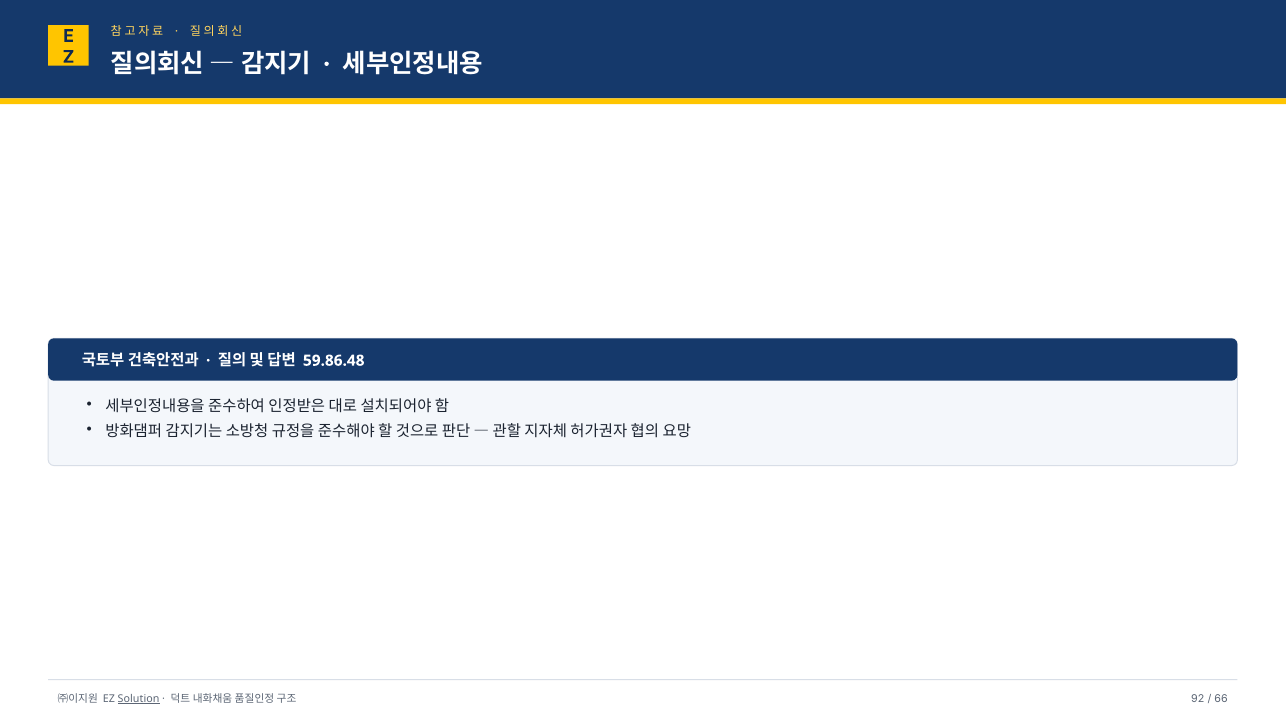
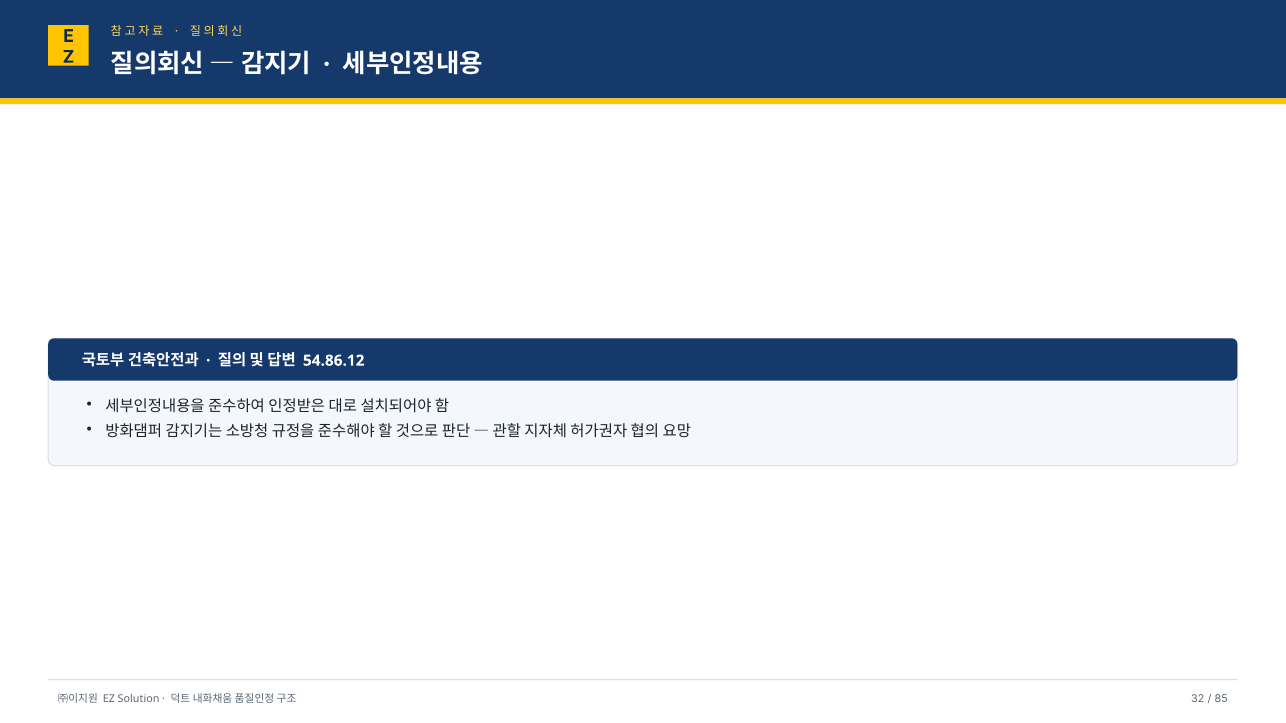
59.86.48: 59.86.48 -> 54.86.12 (334, 361)
Solution underline: present -> none (139, 699)
92: 92 -> 32 (1198, 699)
66: 66 -> 85 (1221, 699)
